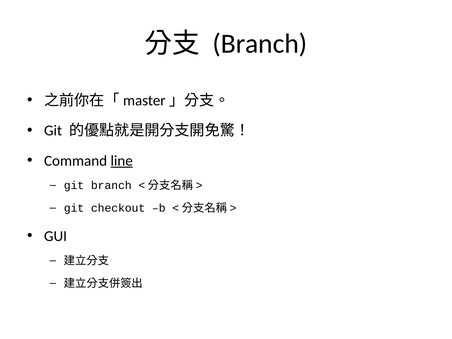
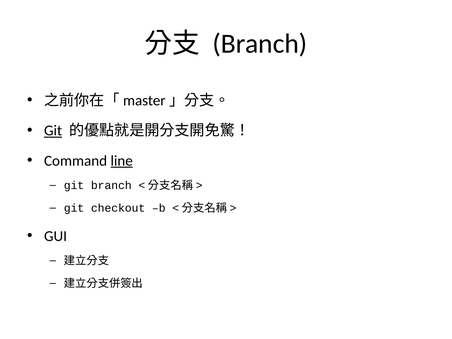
Git underline: none -> present (53, 131)
